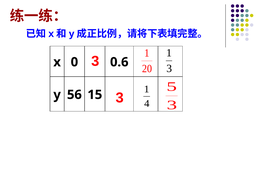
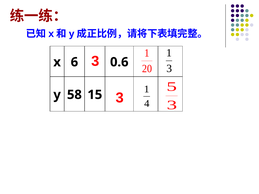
0: 0 -> 6 (74, 62)
56: 56 -> 58 (74, 95)
